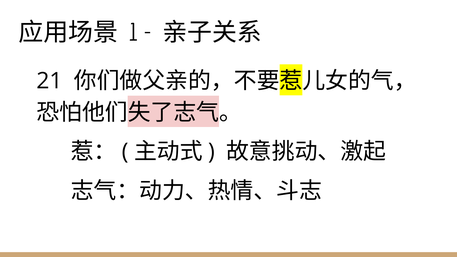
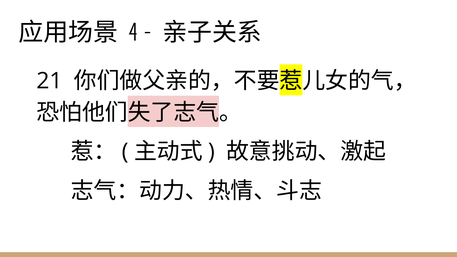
1: 1 -> 4 (134, 33)
